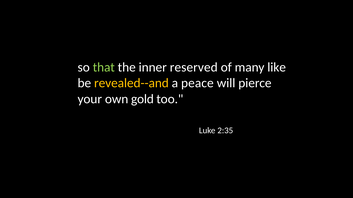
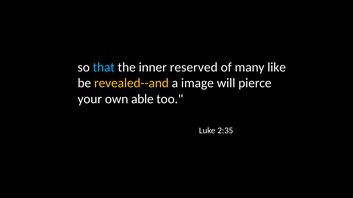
that colour: light green -> light blue (104, 67)
peace: peace -> image (197, 83)
gold: gold -> able (142, 99)
